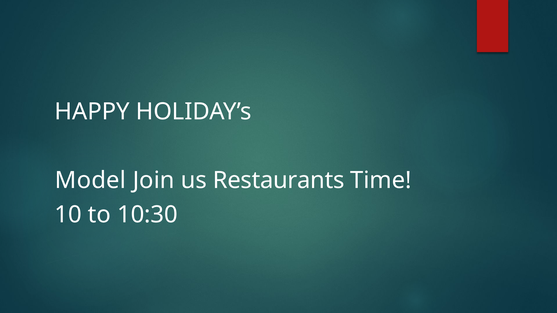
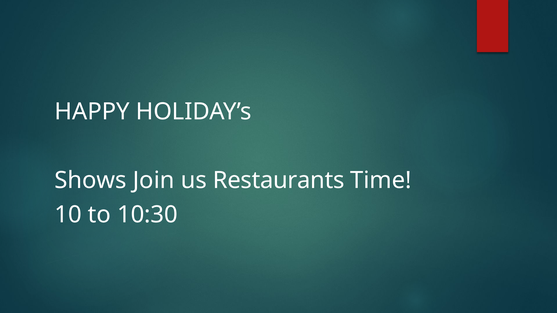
Model: Model -> Shows (91, 180)
